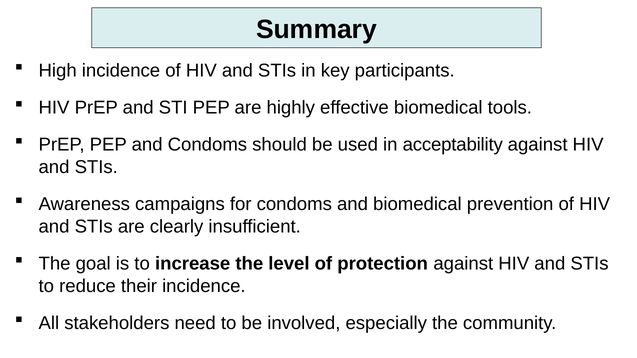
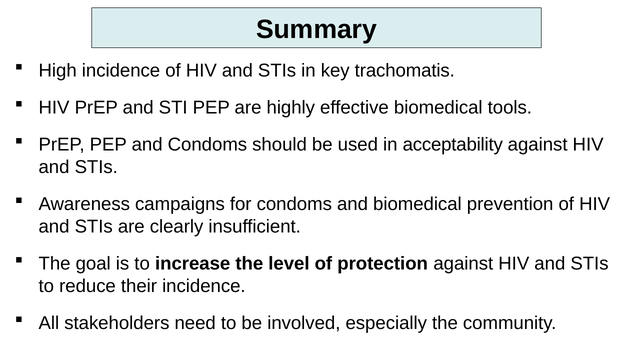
participants: participants -> trachomatis (405, 71)
